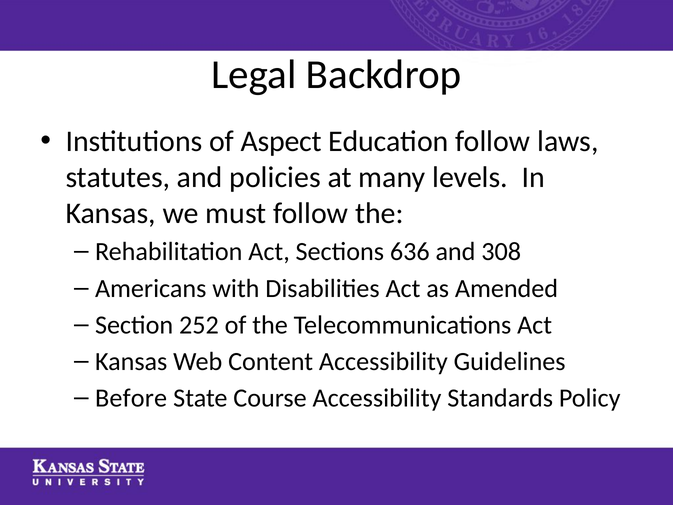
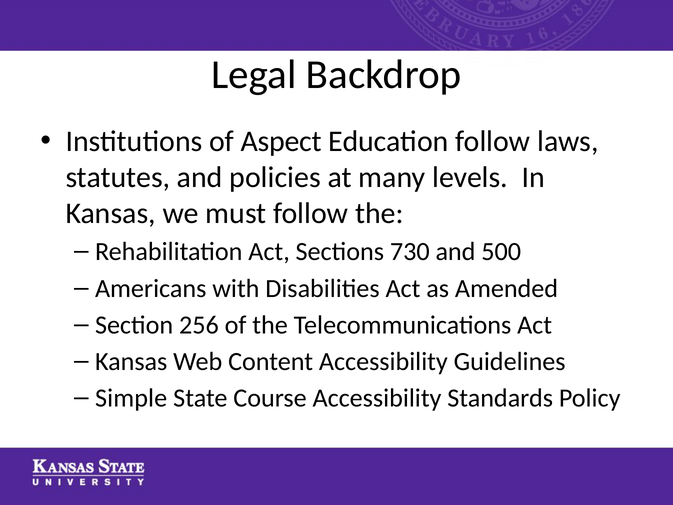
636: 636 -> 730 (410, 252)
308: 308 -> 500 (501, 252)
252: 252 -> 256 (199, 325)
Before: Before -> Simple (131, 398)
